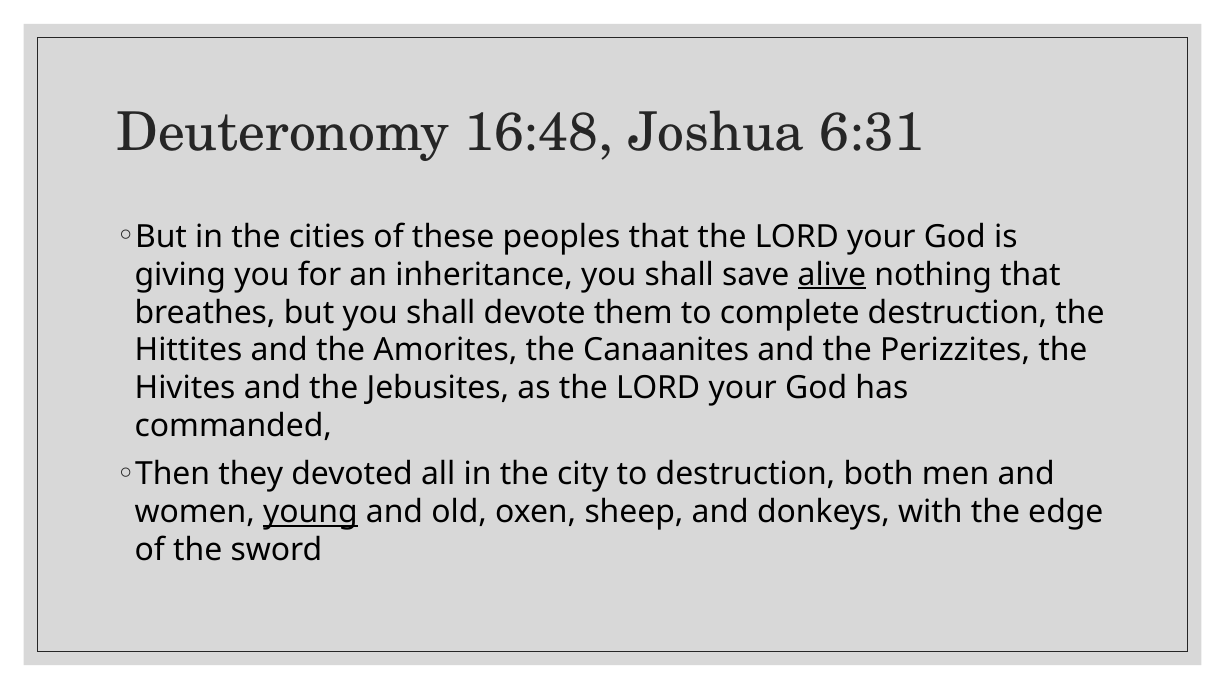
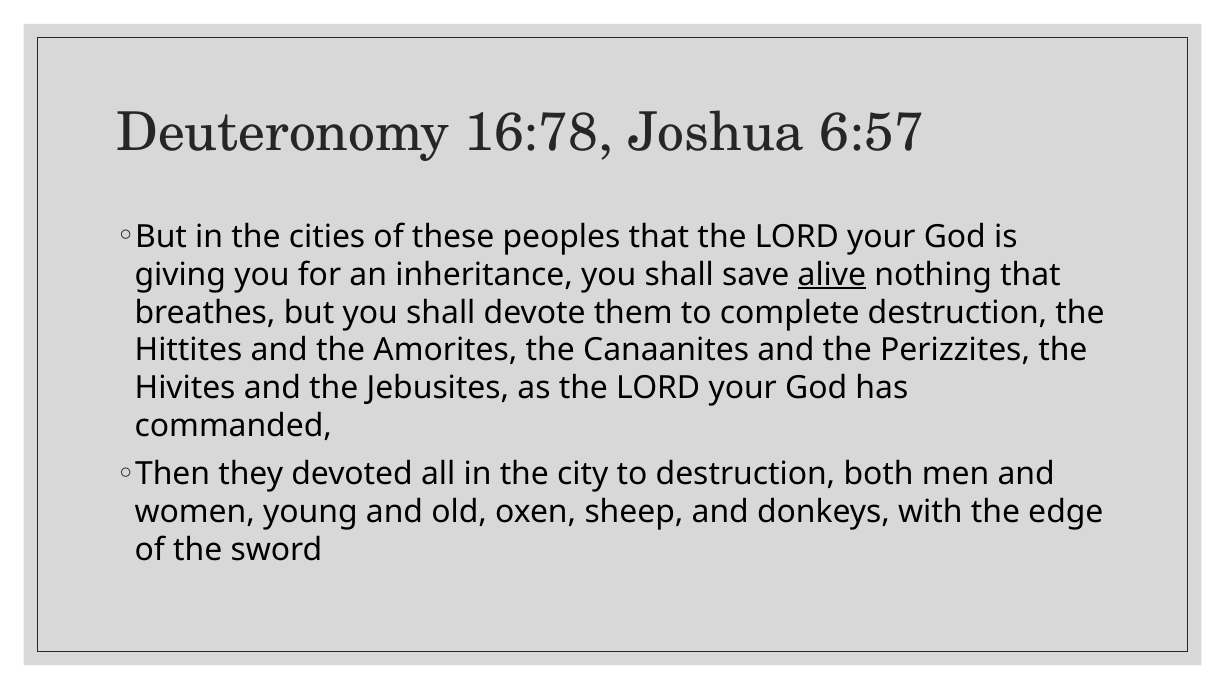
16:48: 16:48 -> 16:78 (539, 133)
6:31: 6:31 -> 6:57 (872, 133)
young underline: present -> none (310, 512)
